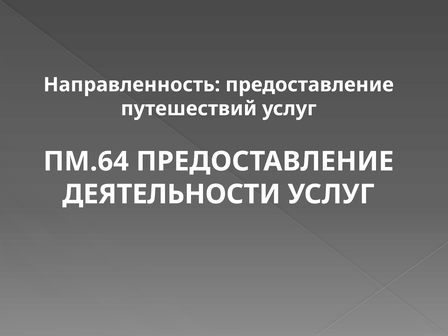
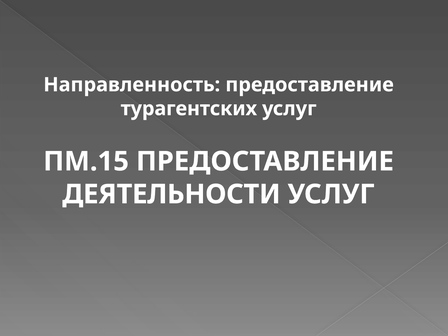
путешествий: путешествий -> турагентских (189, 109)
ПМ.64: ПМ.64 -> ПМ.15 (86, 161)
